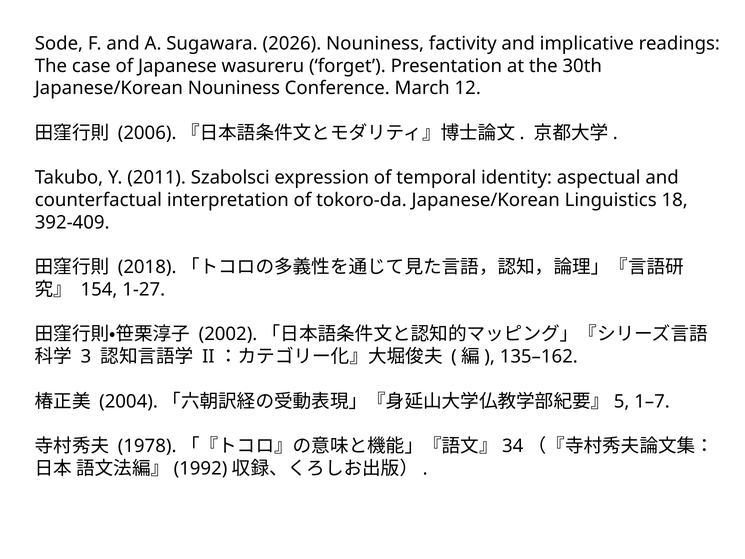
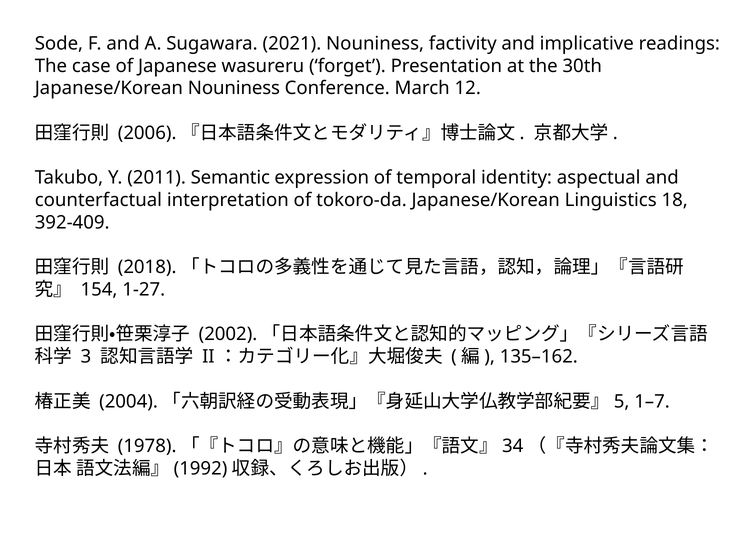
2026: 2026 -> 2021 (292, 44)
Szabolsci: Szabolsci -> Semantic (230, 178)
